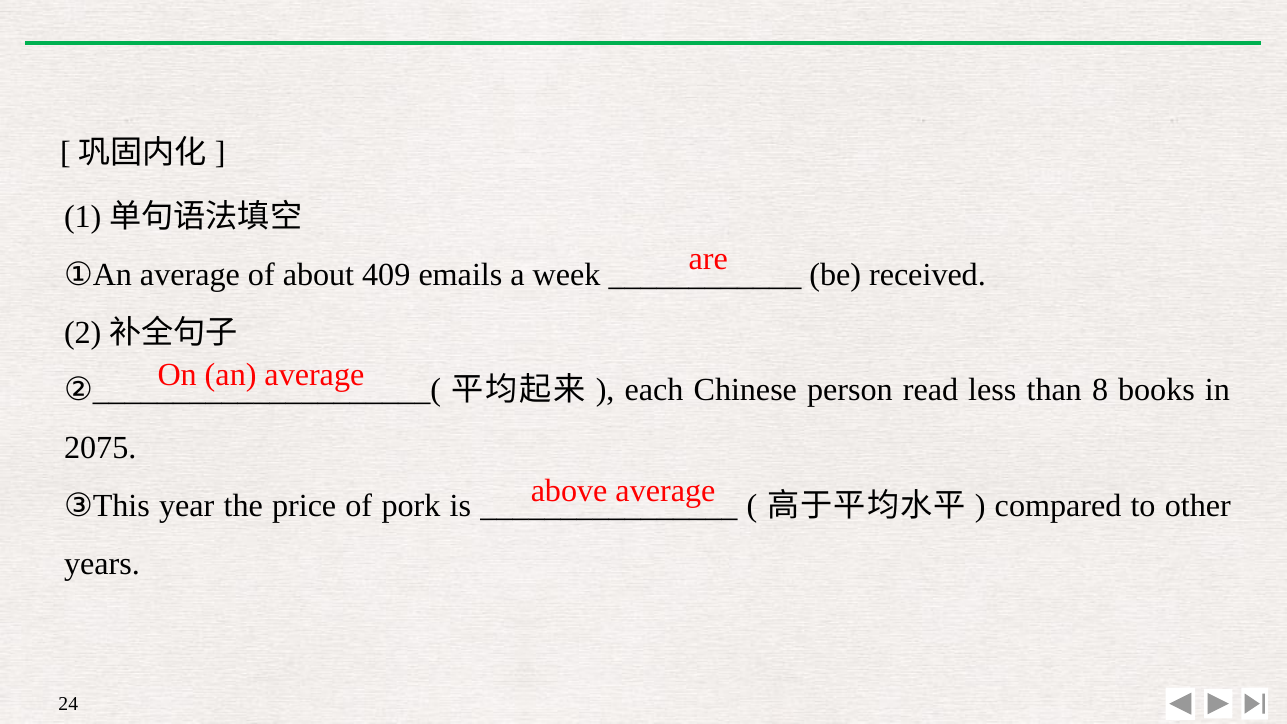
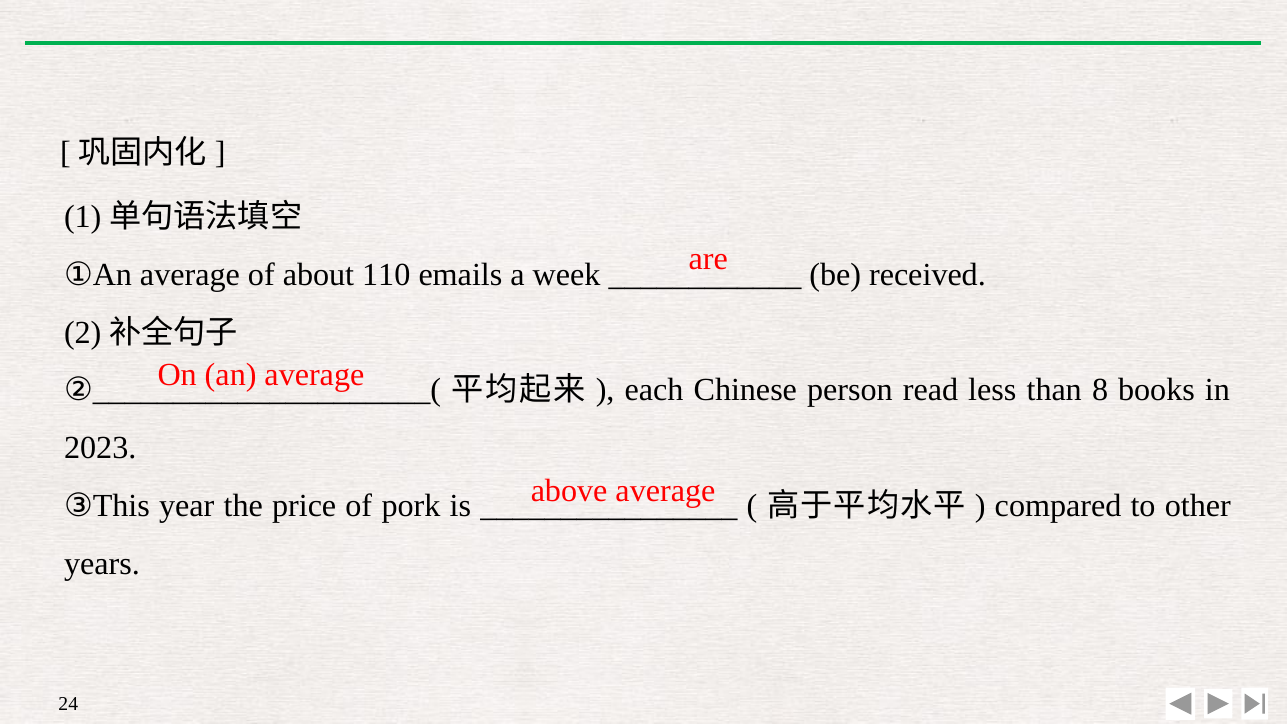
409: 409 -> 110 (386, 274)
2075: 2075 -> 2023 (100, 448)
